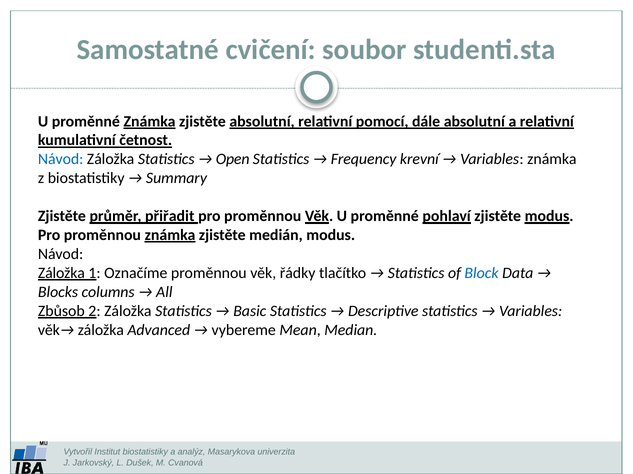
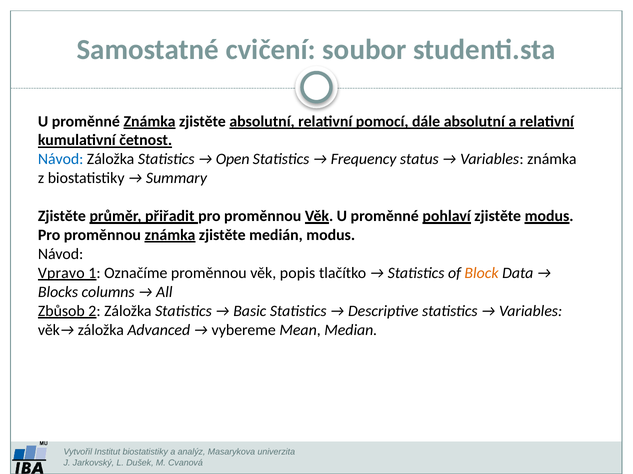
krevní: krevní -> status (419, 159)
Záložka: Záložka -> Vpravo (61, 273)
řádky: řádky -> popis (298, 273)
Block colour: blue -> orange (482, 273)
